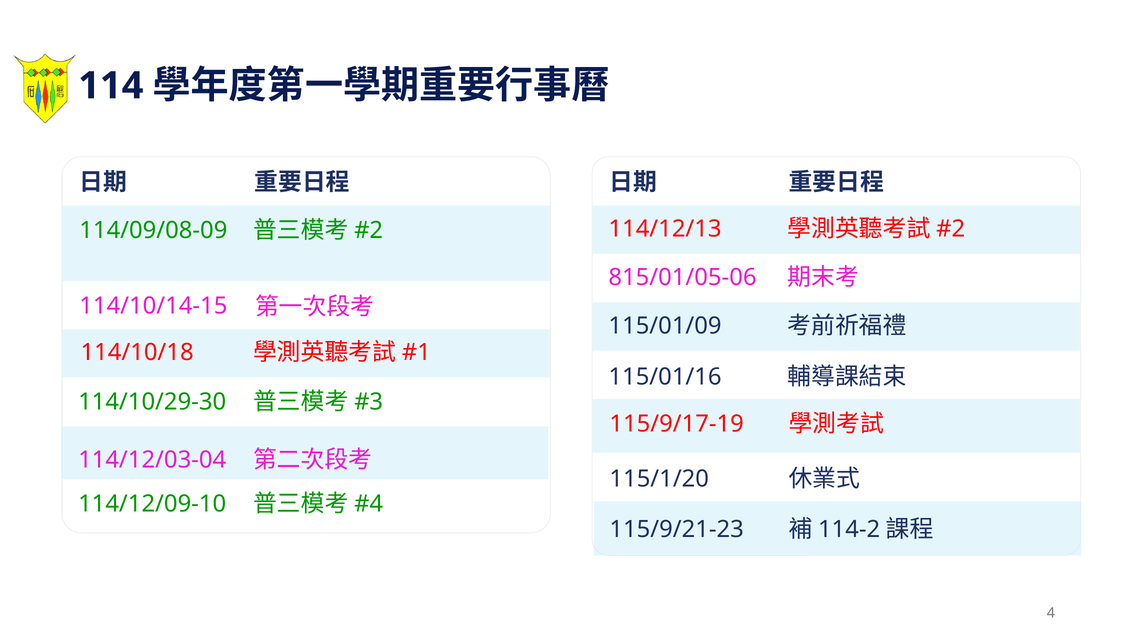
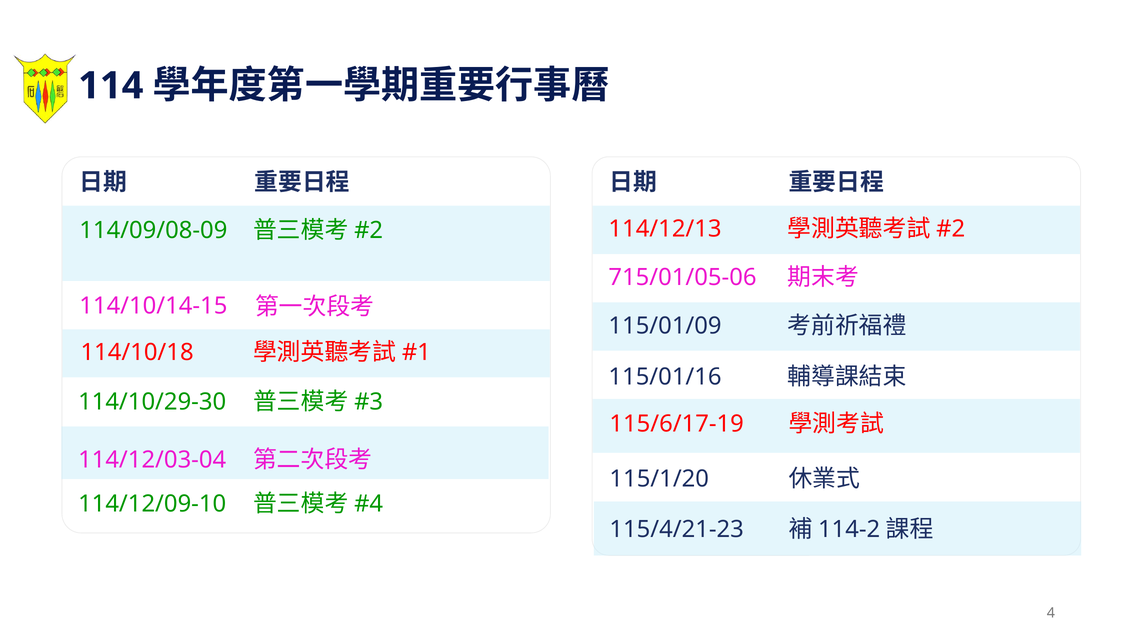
815/01/05-06: 815/01/05-06 -> 715/01/05-06 (683, 277)
115/9/17-19: 115/9/17-19 -> 115/6/17-19 (677, 423)
115/9/21-23: 115/9/21-23 -> 115/4/21-23 (677, 529)
